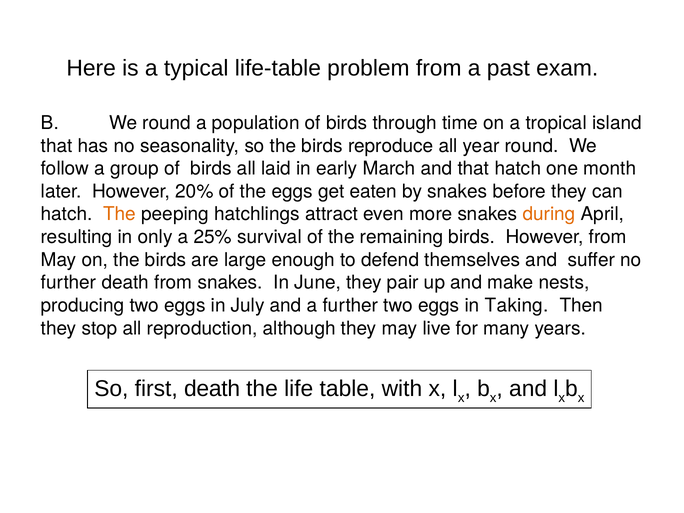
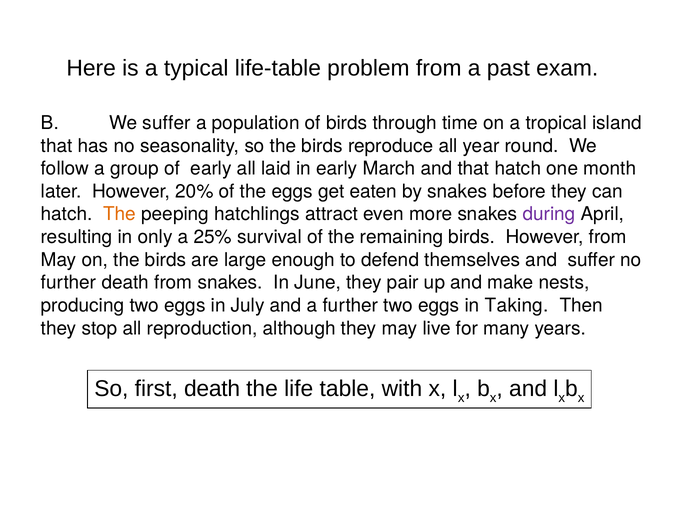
We round: round -> suffer (167, 123)
group of birds: birds -> early (211, 169)
during colour: orange -> purple (549, 214)
